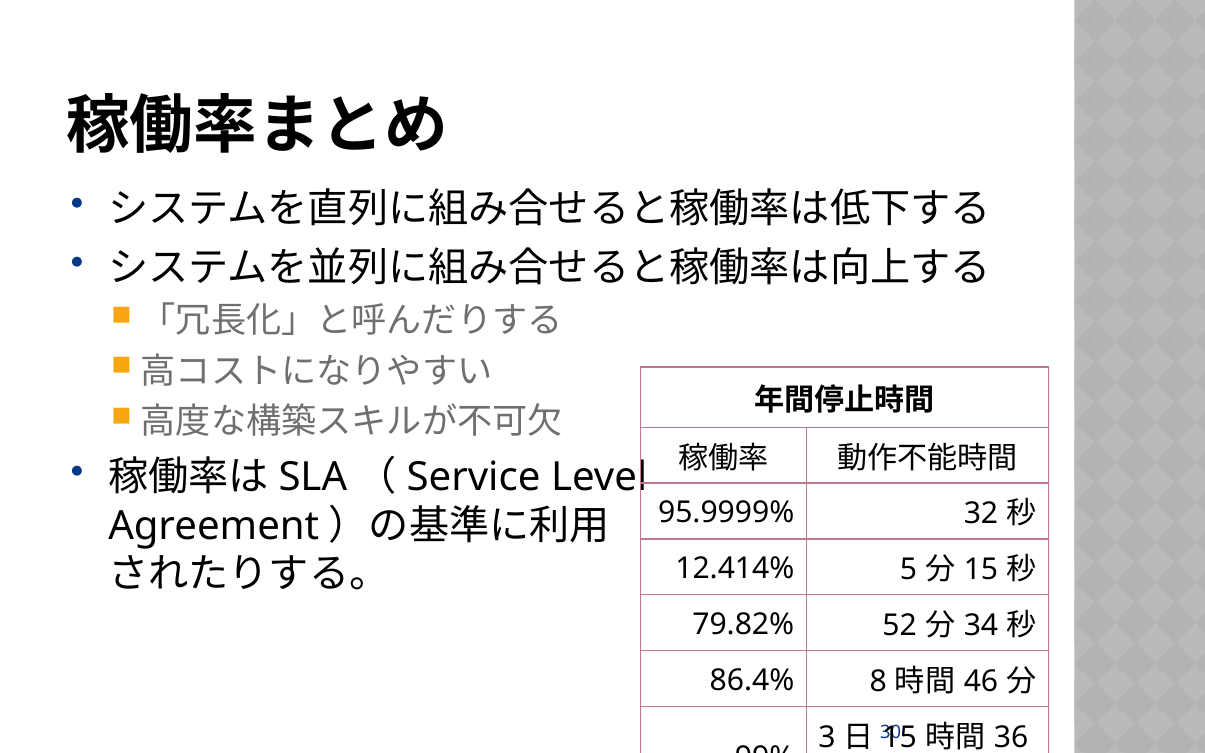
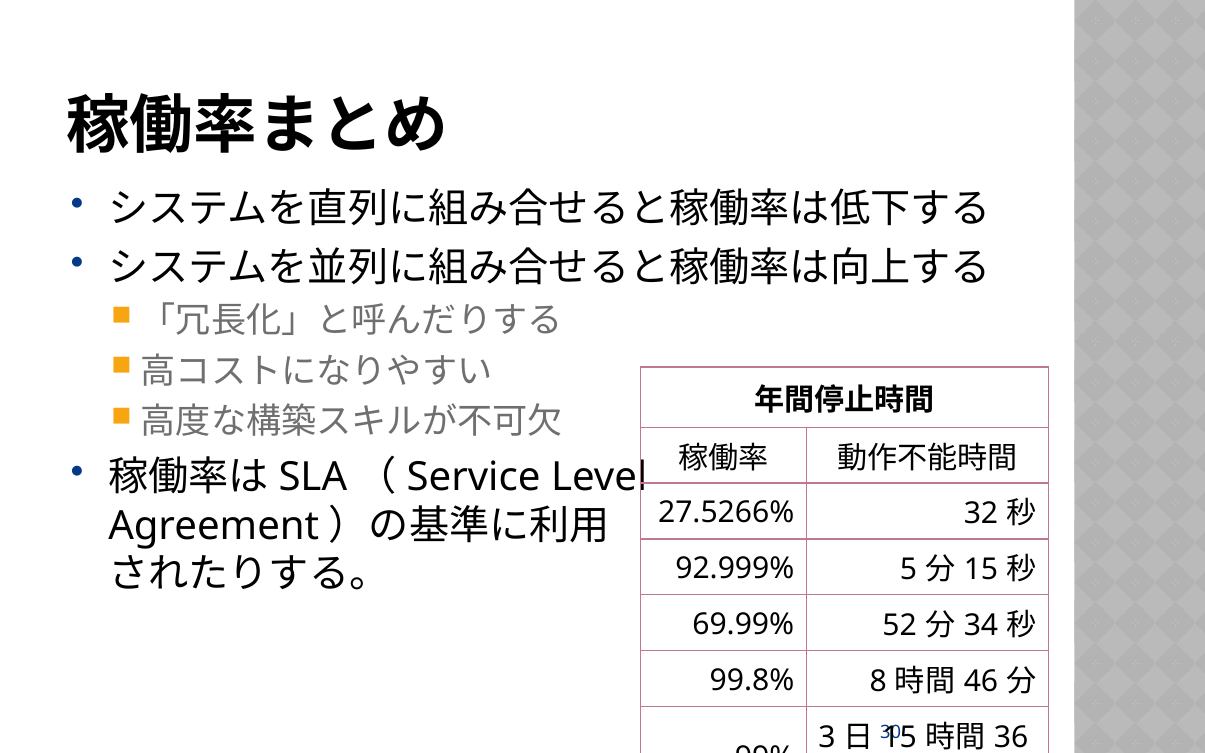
95.9999%: 95.9999% -> 27.5266% (726, 513)
12.414%: 12.414% -> 92.999% (735, 569)
79.82%: 79.82% -> 69.99% (743, 624)
86.4%: 86.4% -> 99.8% (752, 680)
